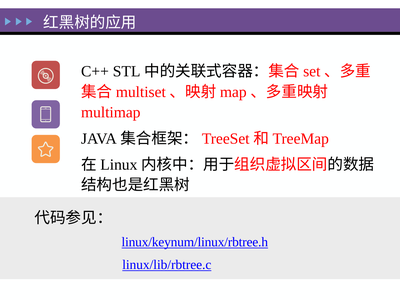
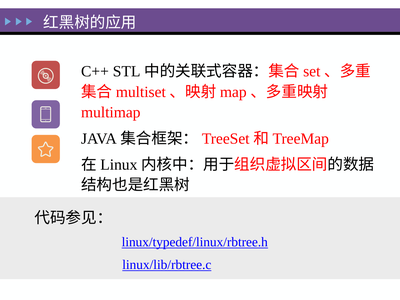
linux/keynum/linux/rbtree.h: linux/keynum/linux/rbtree.h -> linux/typedef/linux/rbtree.h (195, 242)
